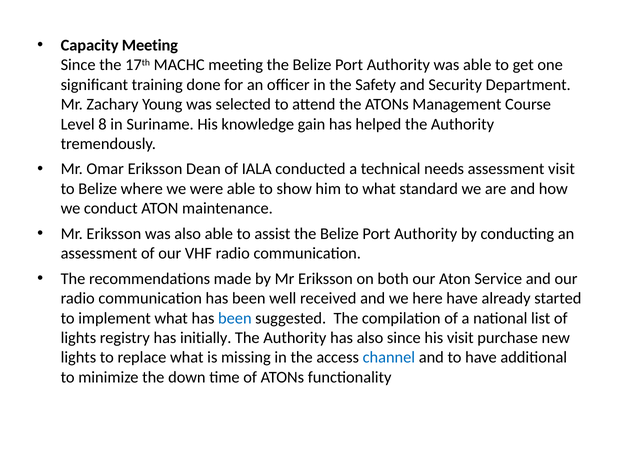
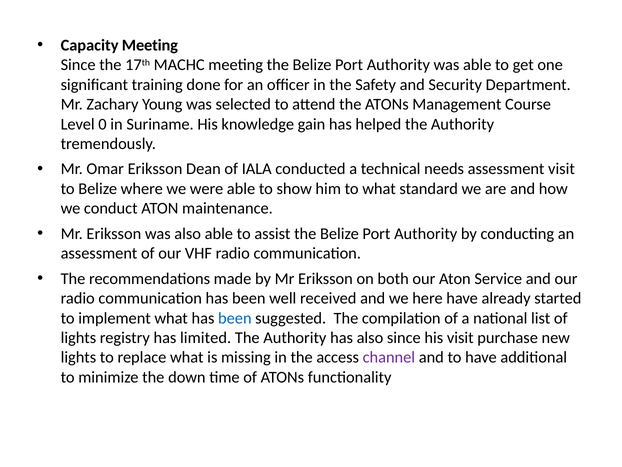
8: 8 -> 0 (103, 124)
initially: initially -> limited (206, 337)
channel colour: blue -> purple (389, 357)
